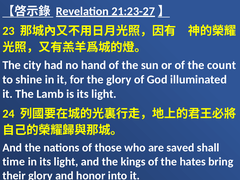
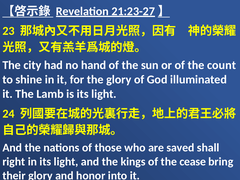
time: time -> right (14, 162)
hates: hates -> cease (193, 162)
